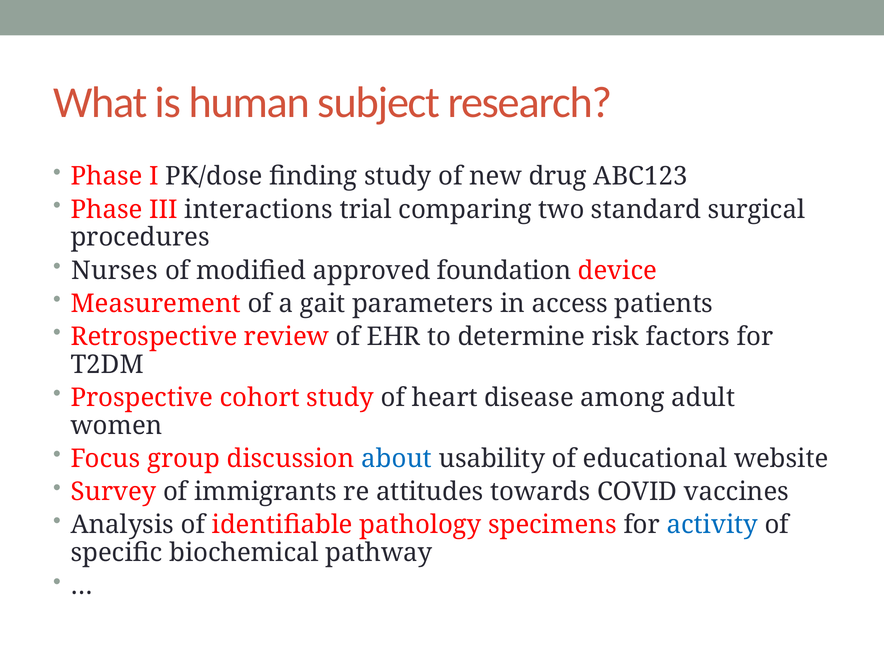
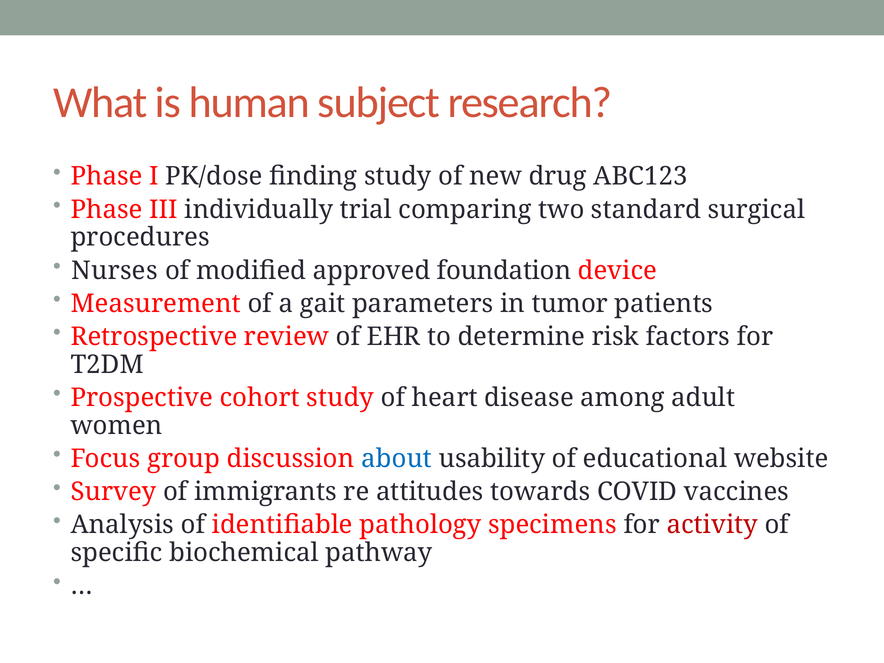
interactions: interactions -> individually (259, 210)
access: access -> tumor (570, 304)
activity colour: blue -> red (712, 525)
